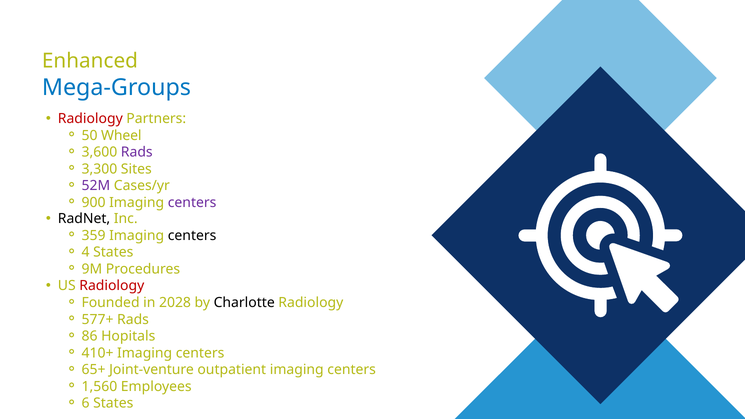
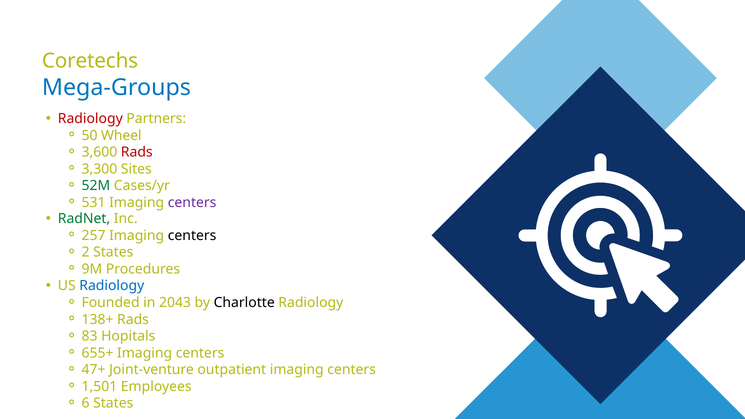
Enhanced: Enhanced -> Coretechs (90, 61)
Rads colour: purple -> red (137, 152)
52M colour: purple -> green (96, 186)
900: 900 -> 531 (94, 203)
RadNet colour: black -> green (84, 219)
359: 359 -> 257 (94, 236)
4: 4 -> 2 (86, 252)
Radiology colour: red -> blue (112, 286)
2028: 2028 -> 2043 (175, 303)
577+: 577+ -> 138+ (98, 319)
86: 86 -> 83 (90, 336)
410+: 410+ -> 655+ (98, 353)
65+: 65+ -> 47+ (94, 370)
1,560: 1,560 -> 1,501 (99, 386)
